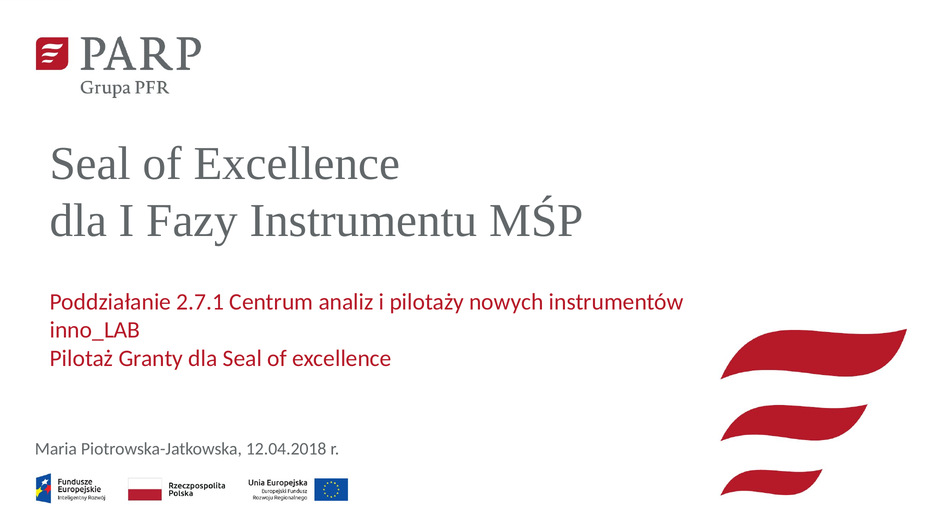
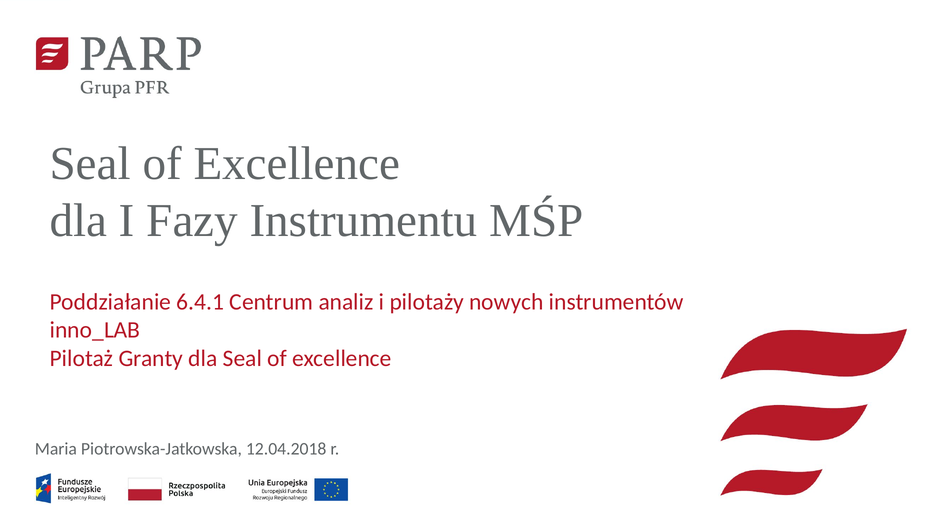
2.7.1: 2.7.1 -> 6.4.1 (200, 301)
